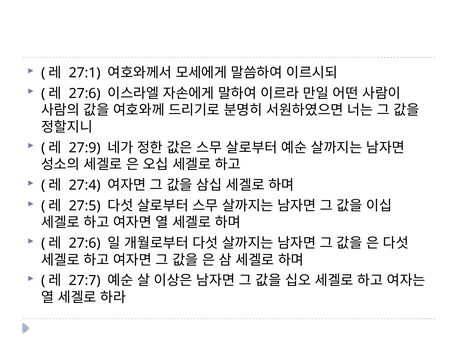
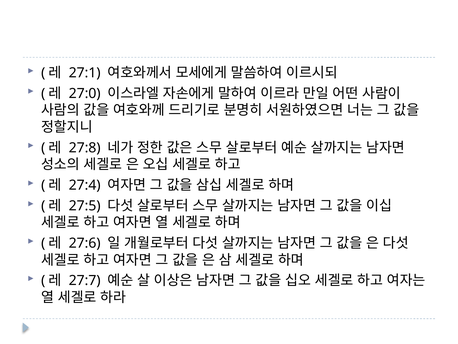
27:6: 27:6 -> 27:0 (85, 93)
27:9: 27:9 -> 27:8 (85, 147)
